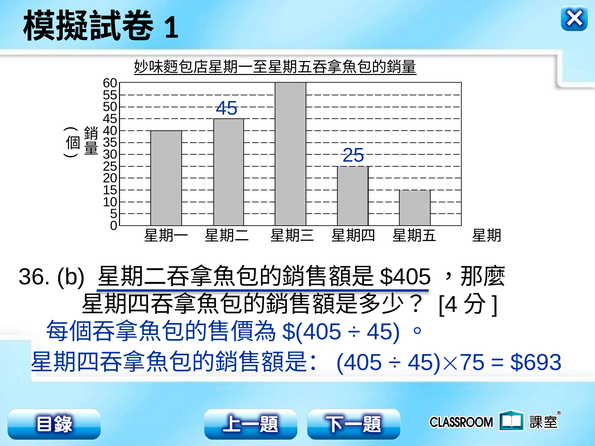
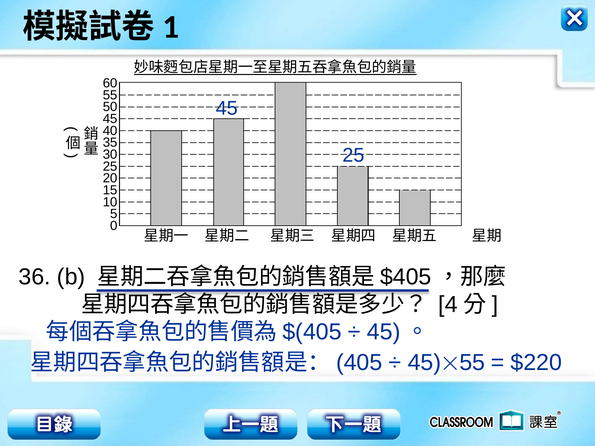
75: 75 -> 55 (472, 363)
$693: $693 -> $220 (536, 363)
